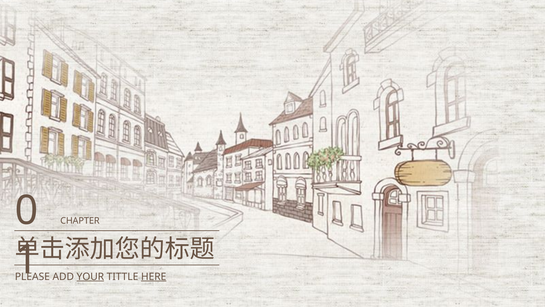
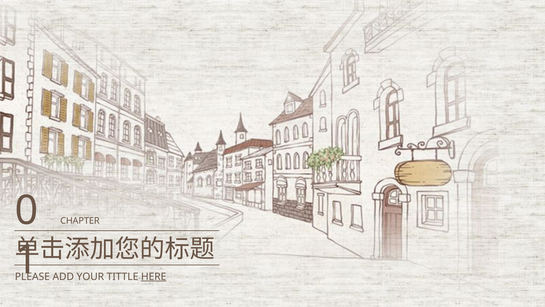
YOUR underline: present -> none (90, 276)
